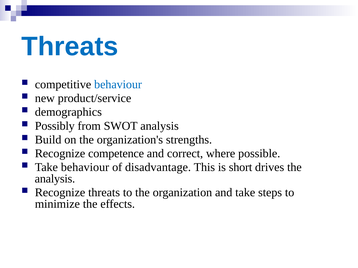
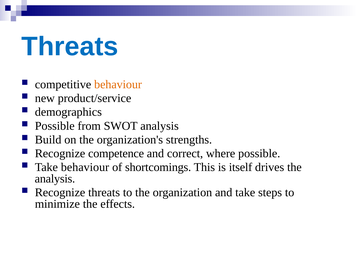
behaviour colour: blue -> orange (118, 85)
Possibly: Possibly -> Possible (55, 126)
disadvantage: disadvantage -> shortcomings (158, 168)
short: short -> itself (241, 168)
